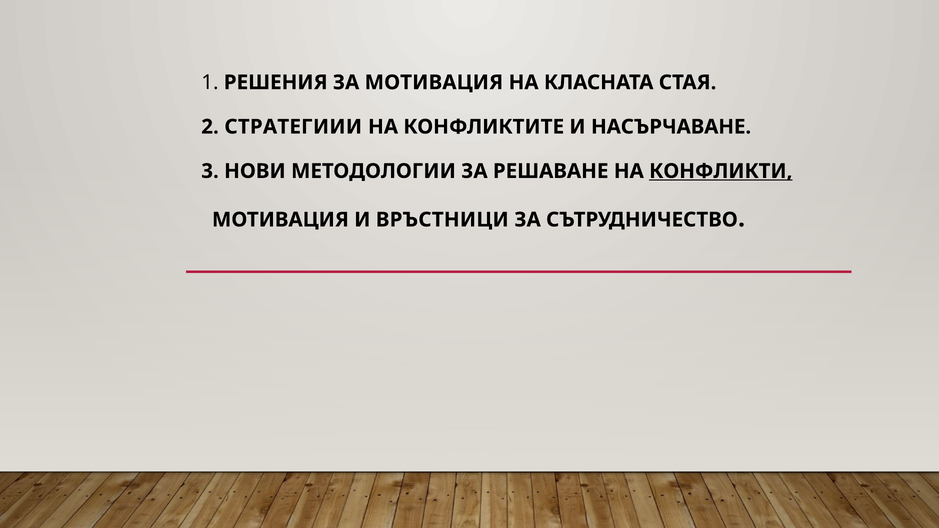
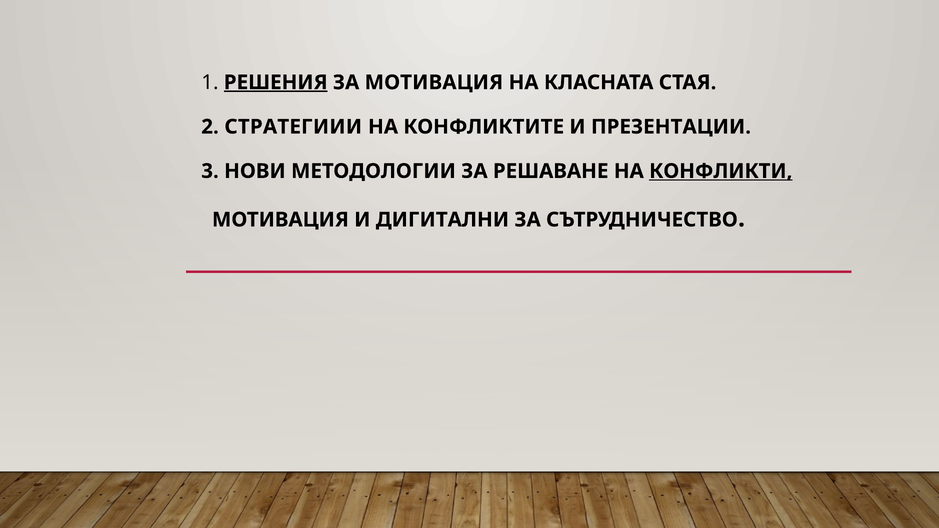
РЕШЕНИЯ underline: none -> present (276, 82)
НАСЪРЧАВАНЕ: НАСЪРЧАВАНЕ -> ПРЕЗЕНТАЦИИ (671, 127)
ВРЪСТНИЦИ: ВРЪСТНИЦИ -> ДИГИТАЛНИ (442, 220)
